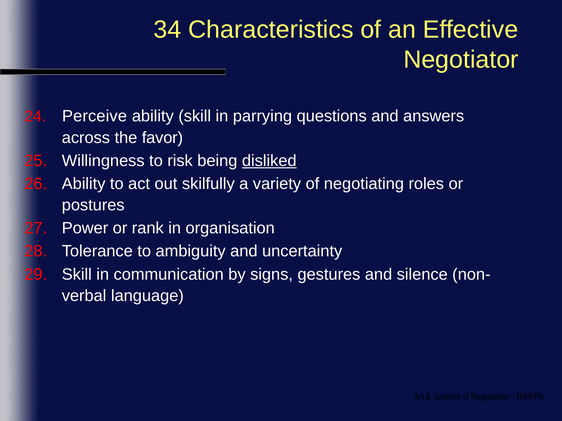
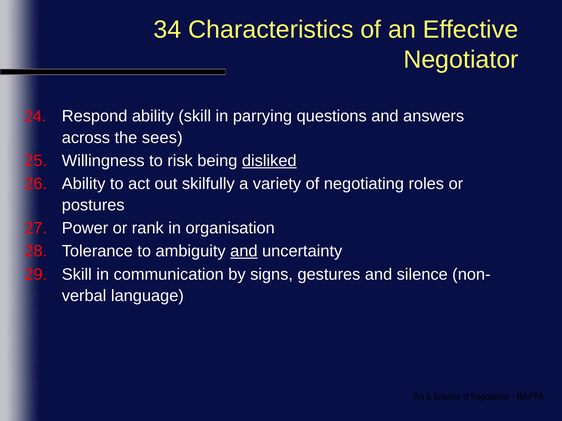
Perceive: Perceive -> Respond (95, 116)
favor: favor -> sees (162, 138)
and underline: none -> present (244, 252)
